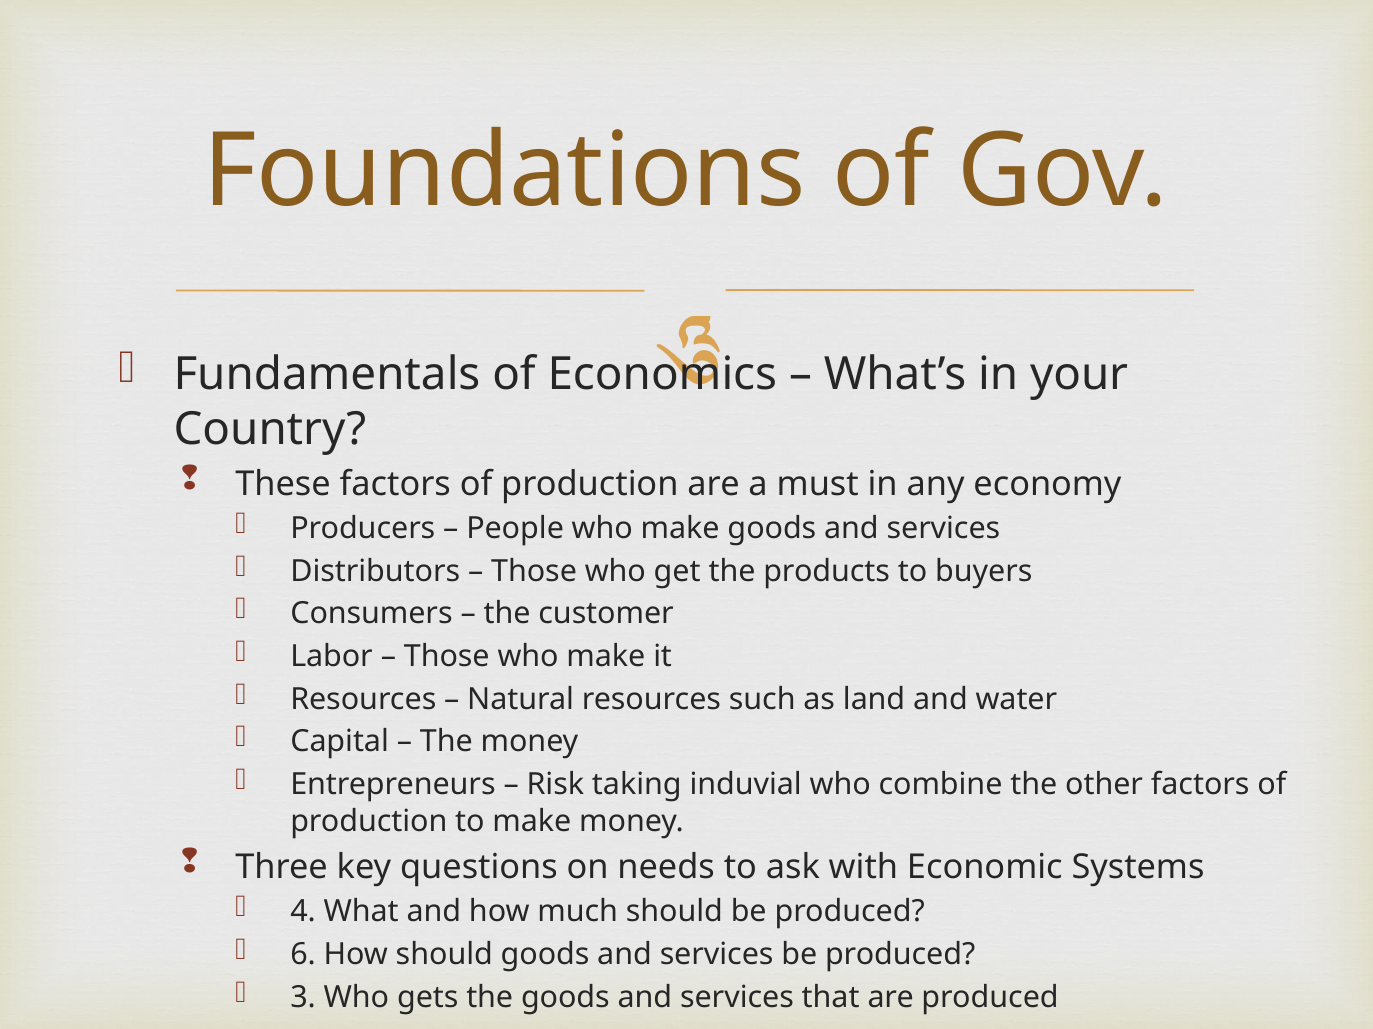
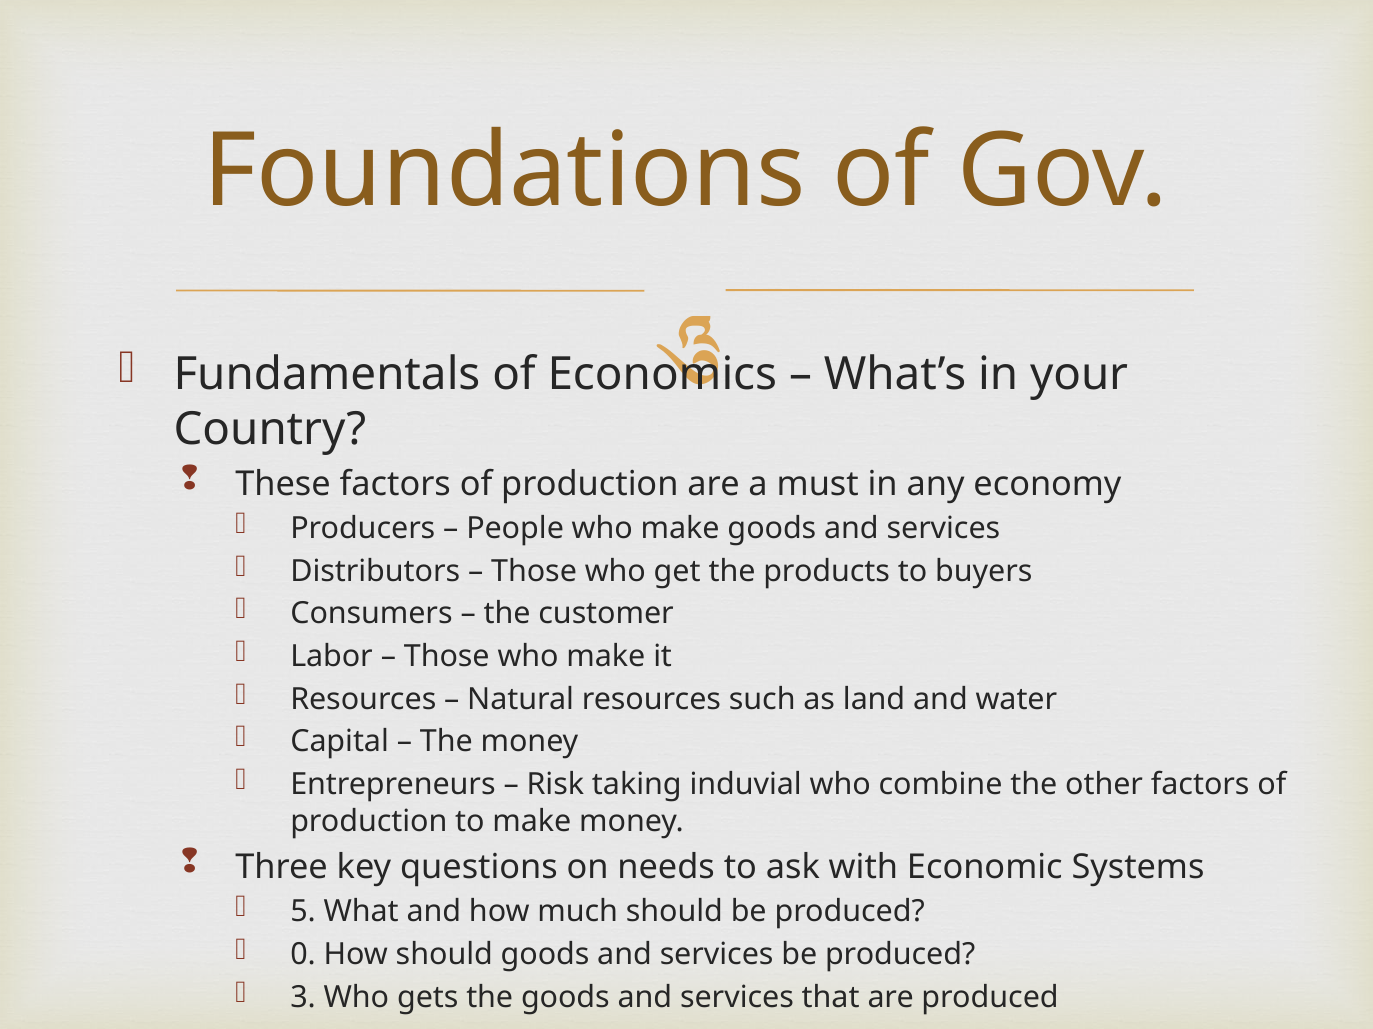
4: 4 -> 5 (303, 912)
6: 6 -> 0 (303, 955)
